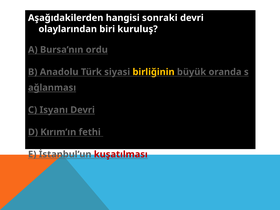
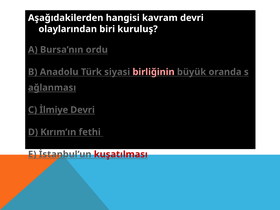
sonraki: sonraki -> kavram (160, 18)
birliğinin colour: yellow -> pink (154, 72)
Isyanı: Isyanı -> İlmiye (54, 110)
